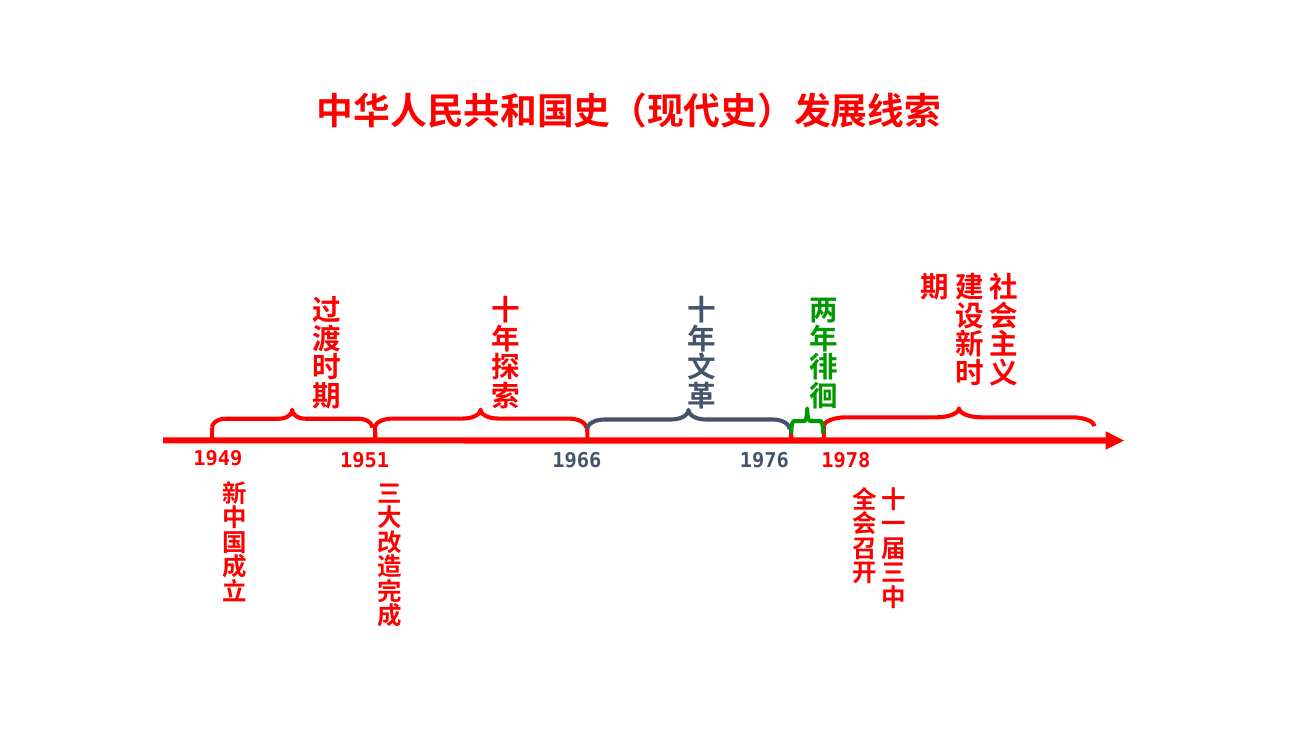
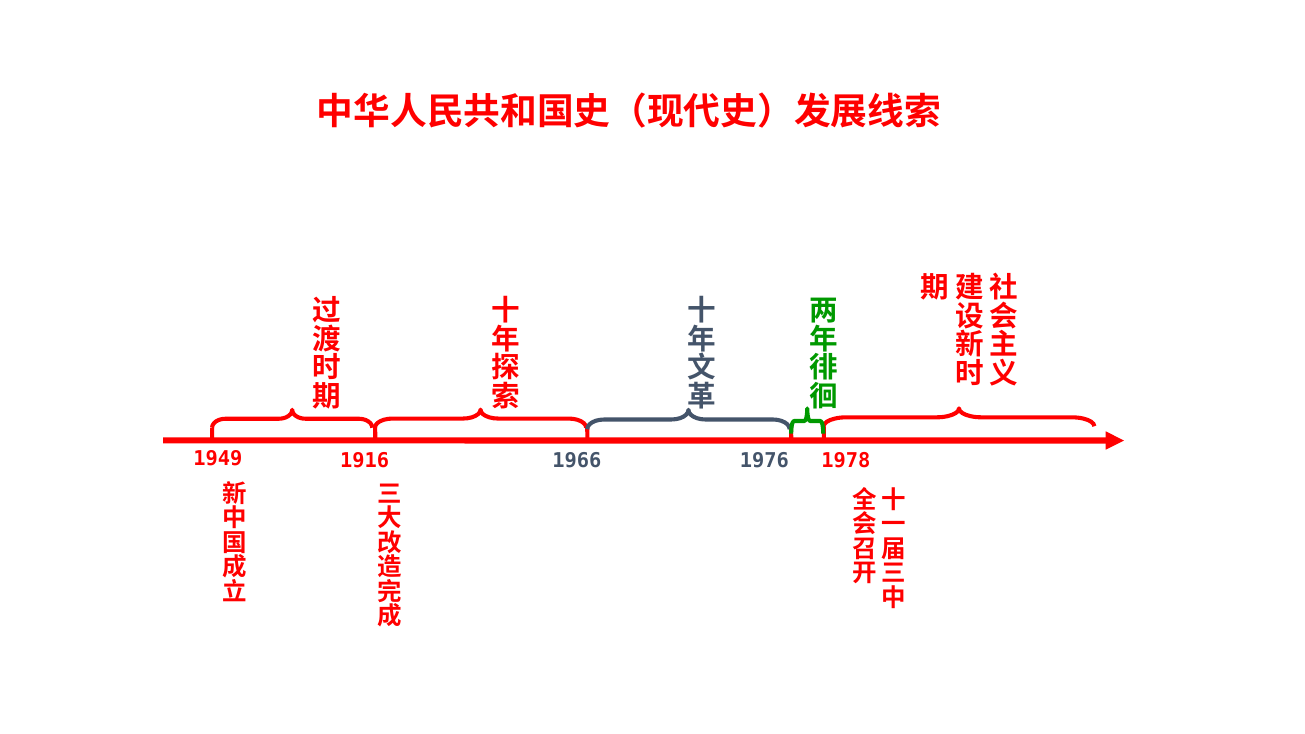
1951: 1951 -> 1916 (365, 460)
